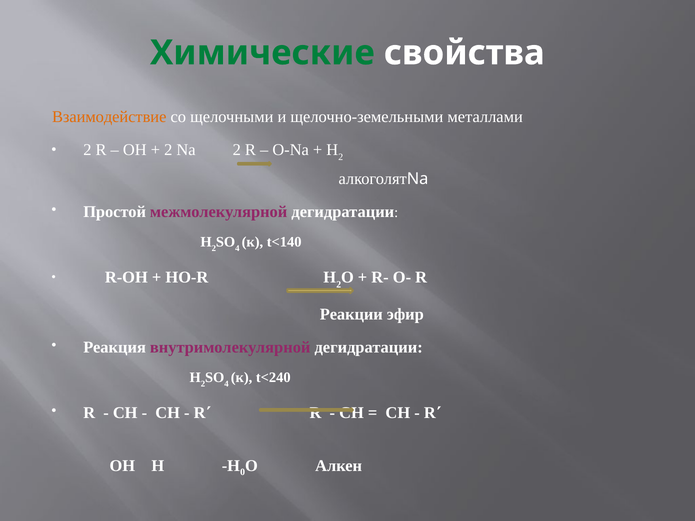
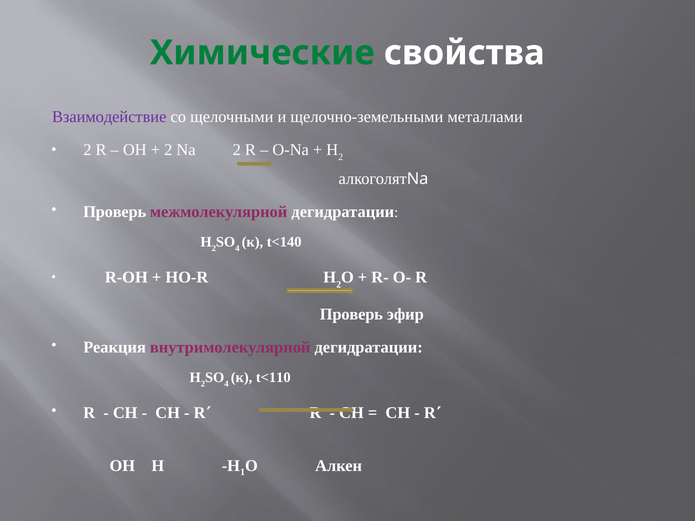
Взаимодействие colour: orange -> purple (109, 117)
Простой: Простой -> Проверь (115, 212)
Реакции: Реакции -> Проверь (351, 314)
t<240: t<240 -> t<110 (273, 378)
0: 0 -> 1 (243, 472)
